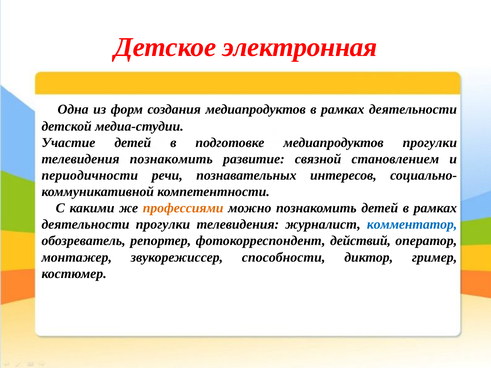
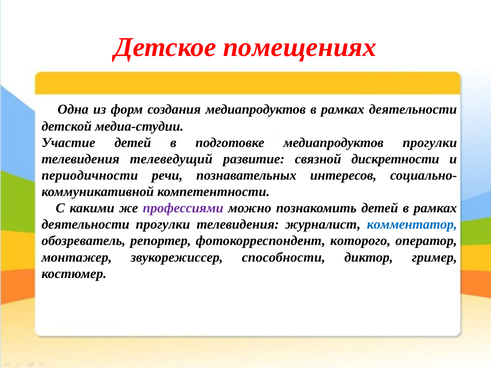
электронная: электронная -> помещениях (300, 47)
телевидения познакомить: познакомить -> телеведущий (171, 159)
становлением: становлением -> дискретности (395, 159)
профессиями colour: orange -> purple (183, 208)
действий: действий -> которого (360, 241)
